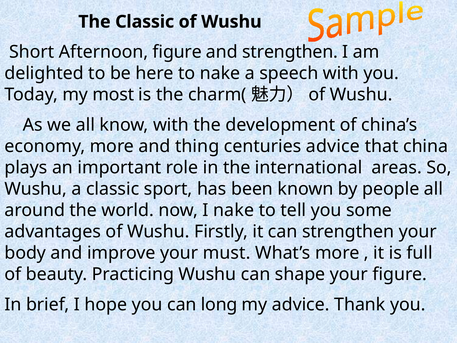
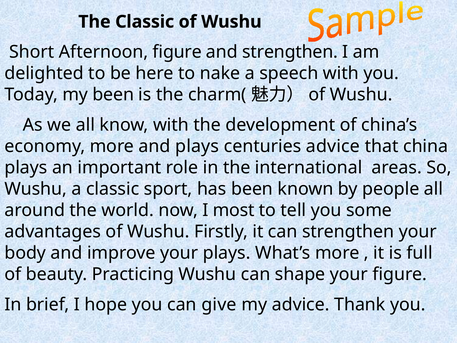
my most: most -> been (113, 95)
and thing: thing -> plays (197, 146)
I nake: nake -> most (234, 210)
your must: must -> plays (227, 253)
long: long -> give (219, 304)
